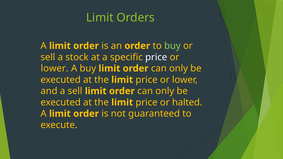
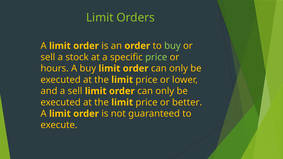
price colour: white -> light green (156, 57)
lower: lower -> hours (55, 69)
halted: halted -> better (187, 102)
